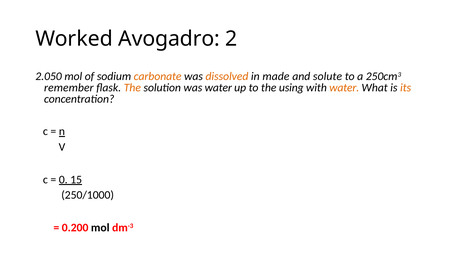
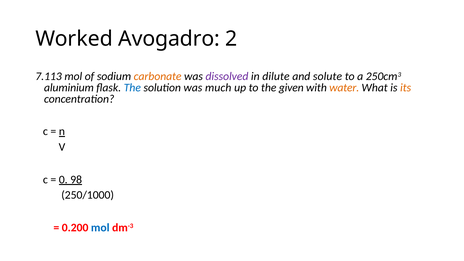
2.050: 2.050 -> 7.113 (49, 76)
dissolved colour: orange -> purple (227, 76)
made: made -> dilute (276, 76)
remember: remember -> aluminium (69, 88)
The colour: orange -> blue (132, 88)
was water: water -> much (218, 88)
using: using -> given (291, 88)
15: 15 -> 98 (76, 180)
mol colour: black -> blue (100, 228)
